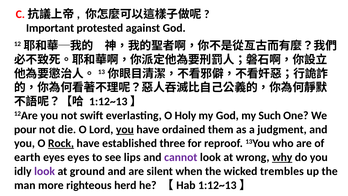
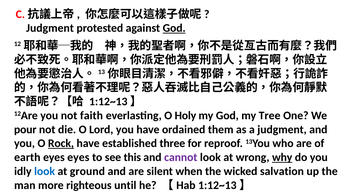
Important: Important -> Judgment (50, 28)
God underline: none -> present (174, 28)
swift: swift -> faith (92, 115)
Such: Such -> Tree (270, 115)
you underline: present -> none (125, 129)
lips: lips -> this (132, 157)
look colour: purple -> blue (45, 171)
trembles: trembles -> salvation (282, 171)
herd: herd -> until (125, 185)
